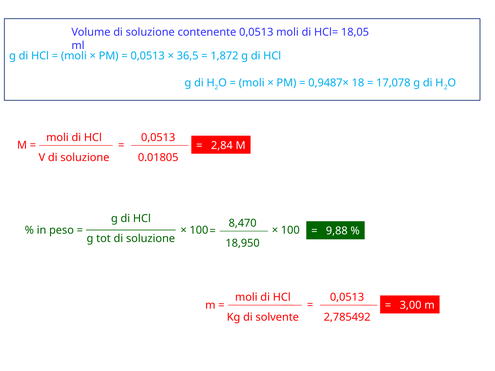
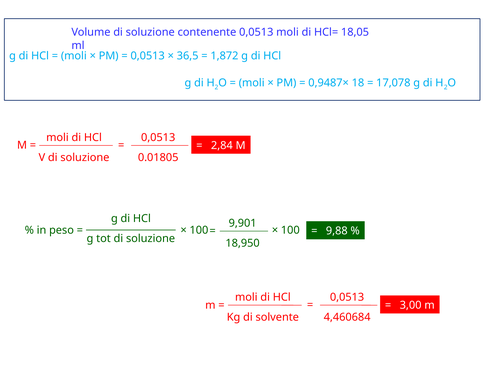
8,470: 8,470 -> 9,901 (243, 223)
2,785492: 2,785492 -> 4,460684 (347, 317)
